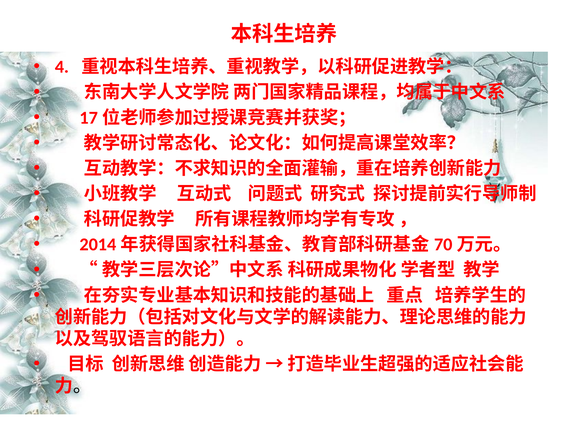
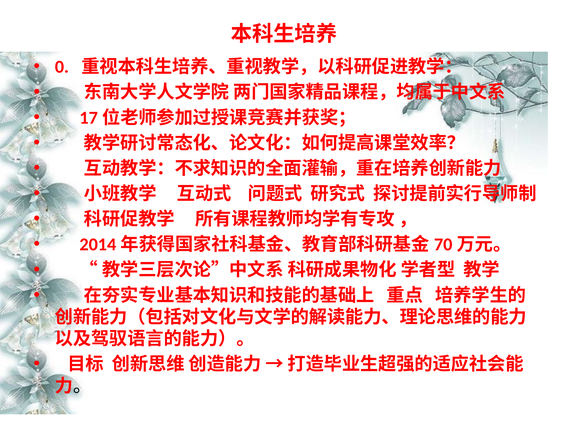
4: 4 -> 0 (62, 67)
